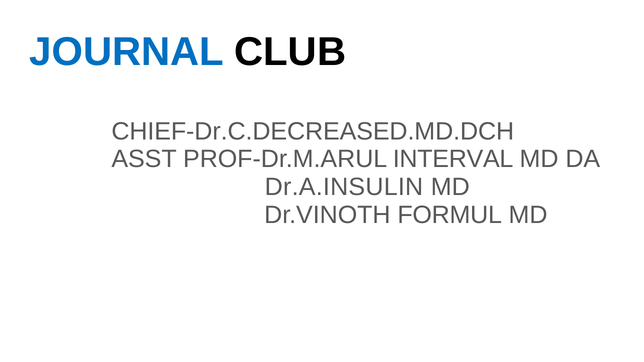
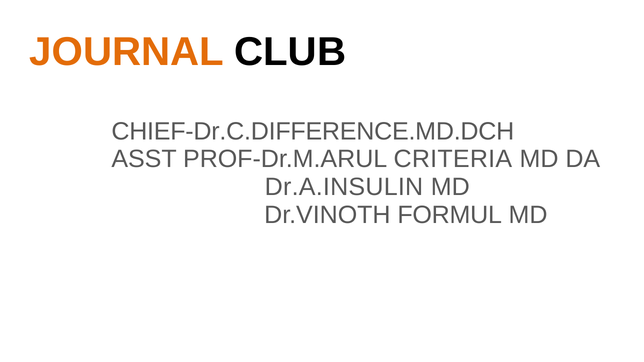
JOURNAL colour: blue -> orange (127, 52)
CHIEF-Dr.C.DECREASED.MD.DCH: CHIEF-Dr.C.DECREASED.MD.DCH -> CHIEF-Dr.C.DIFFERENCE.MD.DCH (313, 131)
INTERVAL: INTERVAL -> CRITERIA (453, 159)
